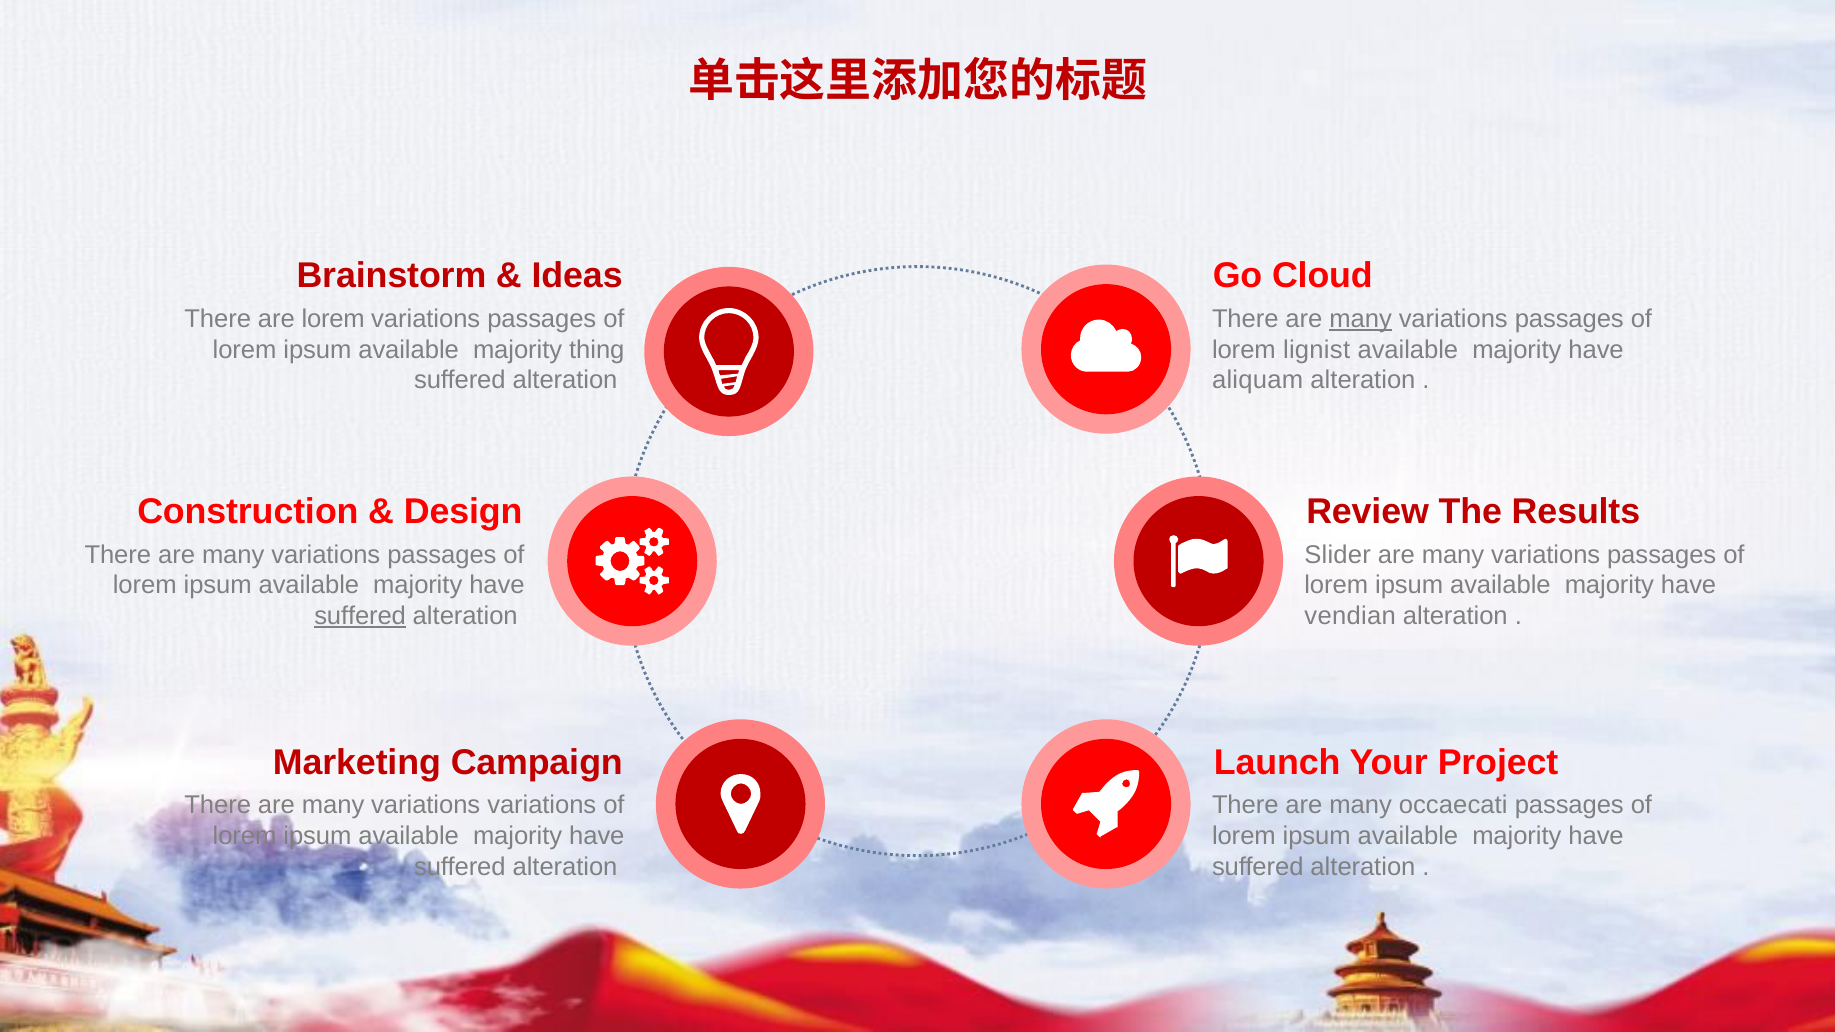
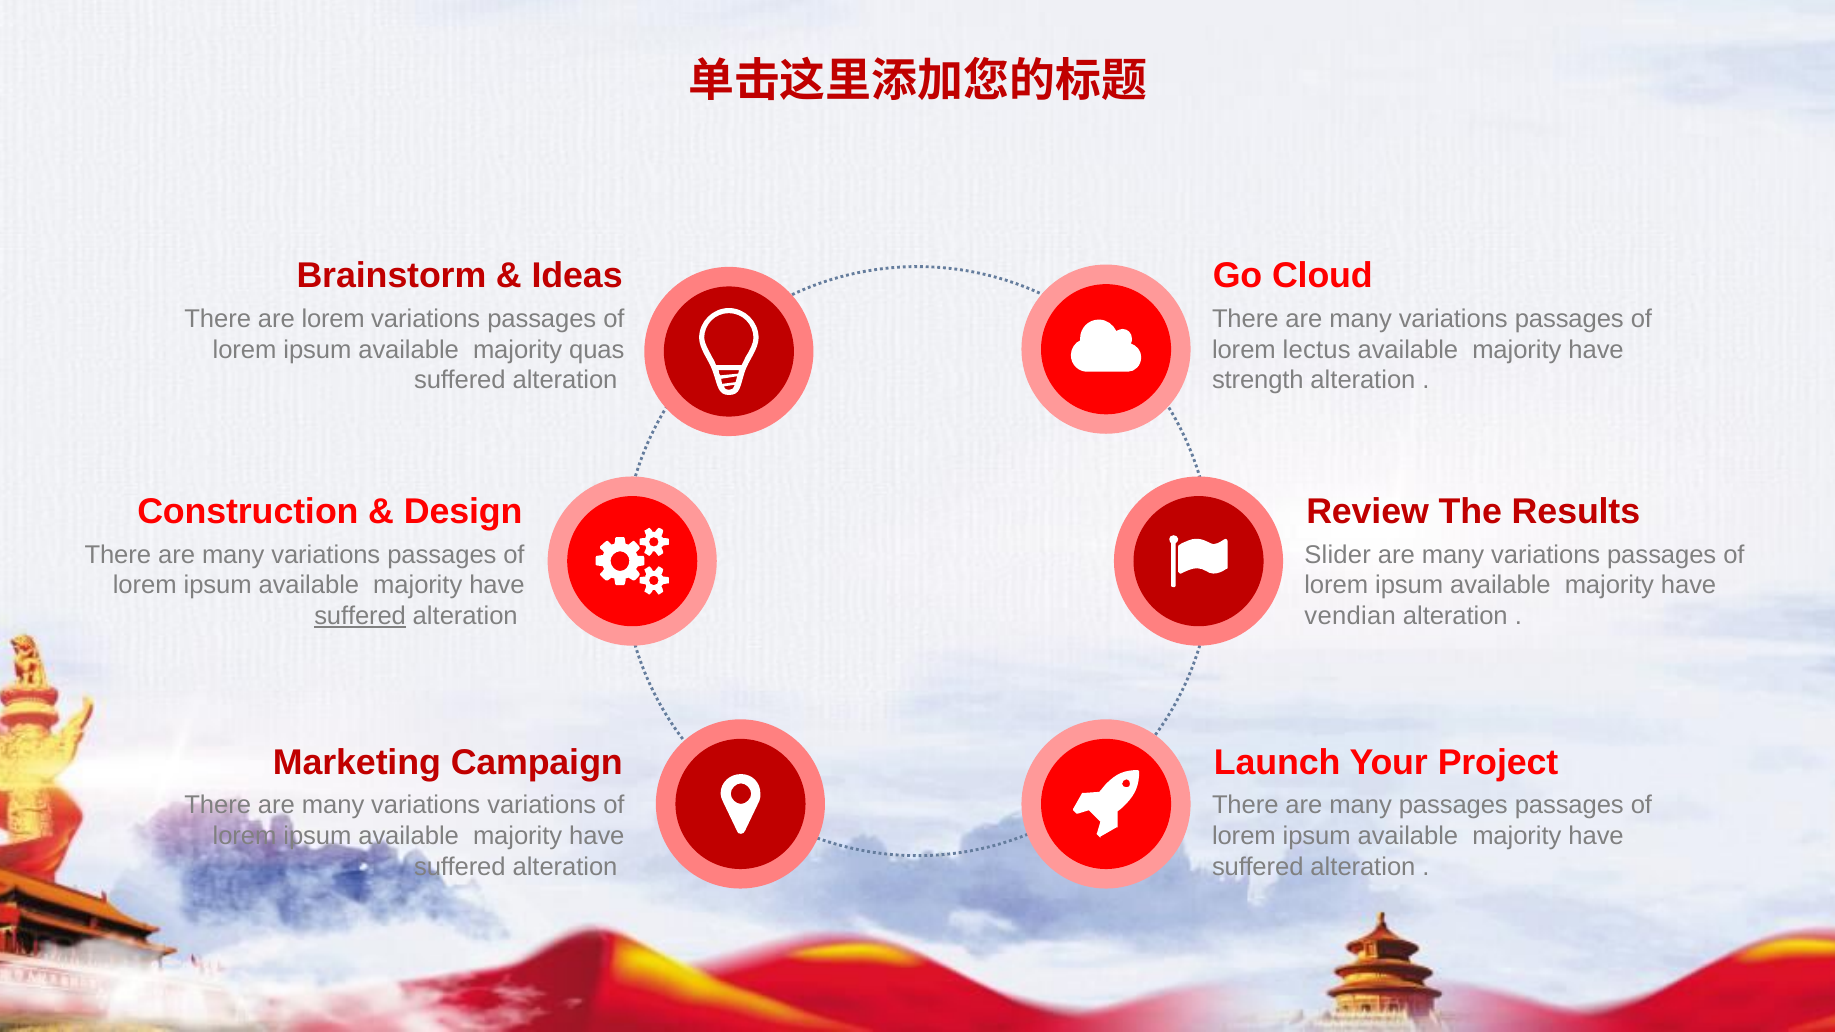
many underline: present -> none (1361, 319)
thing: thing -> quas (597, 350)
lignist: lignist -> lectus (1317, 350)
aliquam: aliquam -> strength (1258, 380)
many occaecati: occaecati -> passages (1453, 806)
